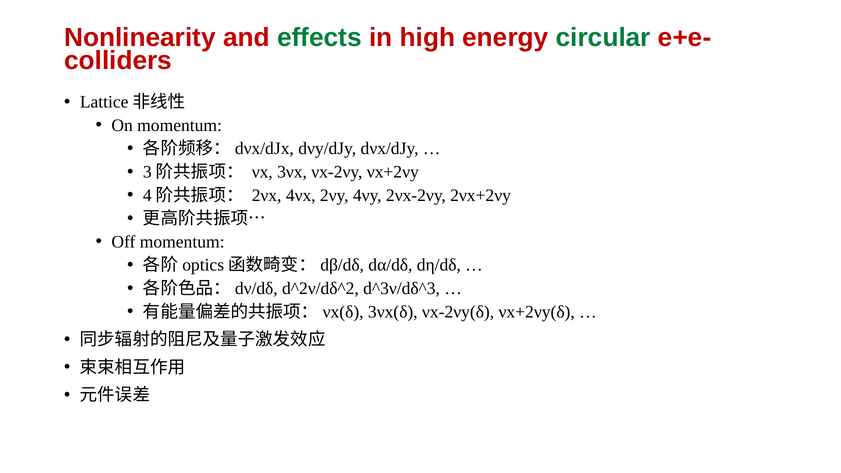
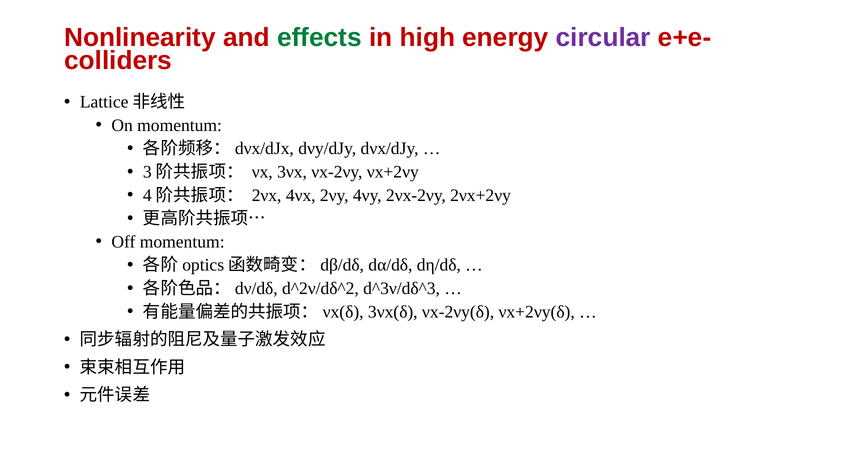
circular colour: green -> purple (603, 38)
